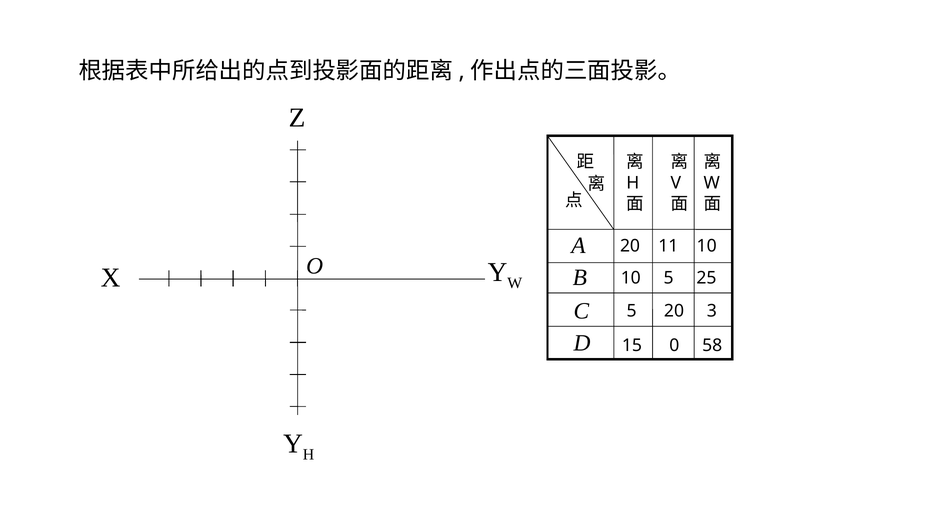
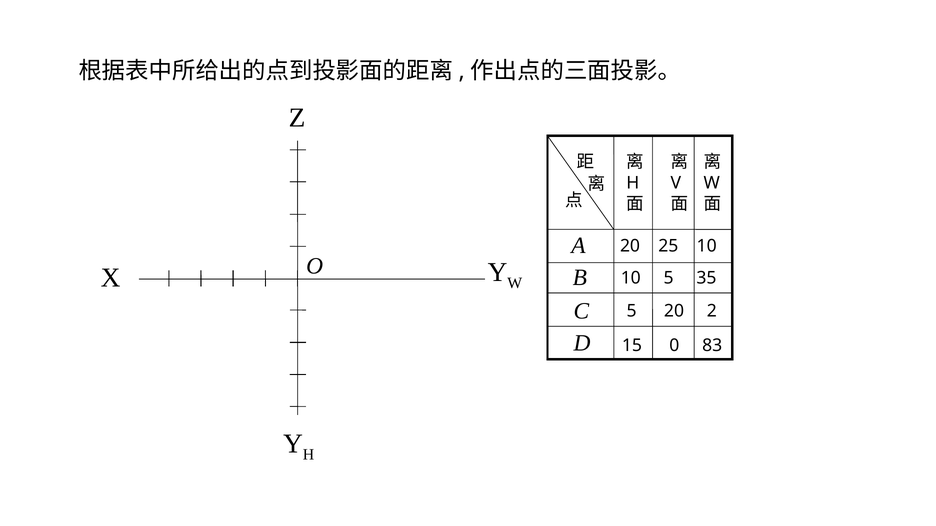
11: 11 -> 25 (668, 246)
25: 25 -> 35 (706, 278)
3: 3 -> 2 (712, 311)
58: 58 -> 83 (712, 346)
